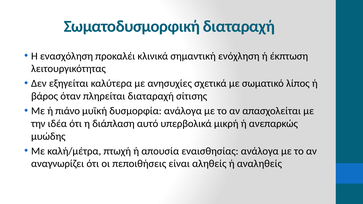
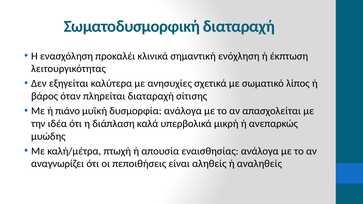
αυτό: αυτό -> καλά (148, 124)
